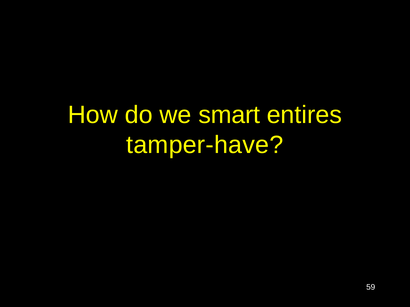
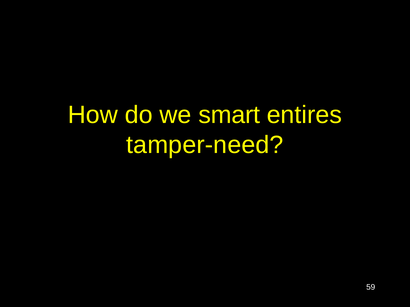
tamper-have: tamper-have -> tamper-need (205, 145)
